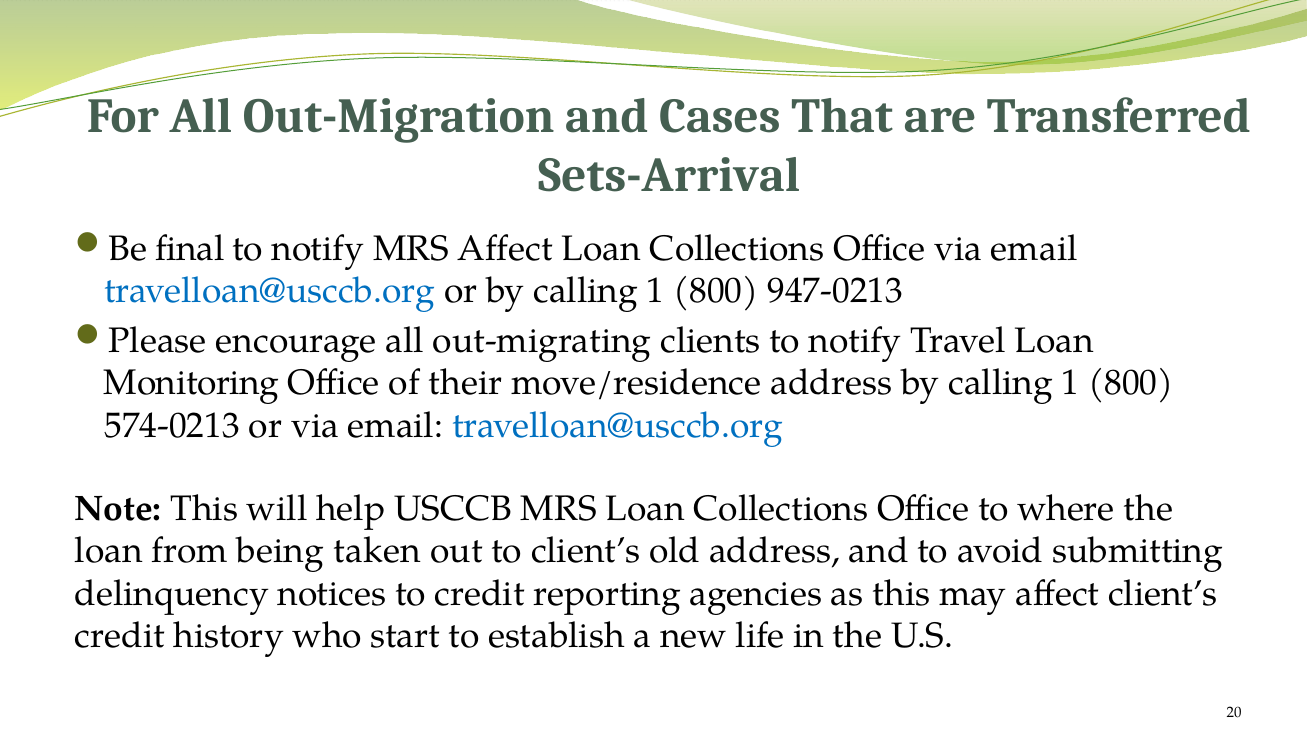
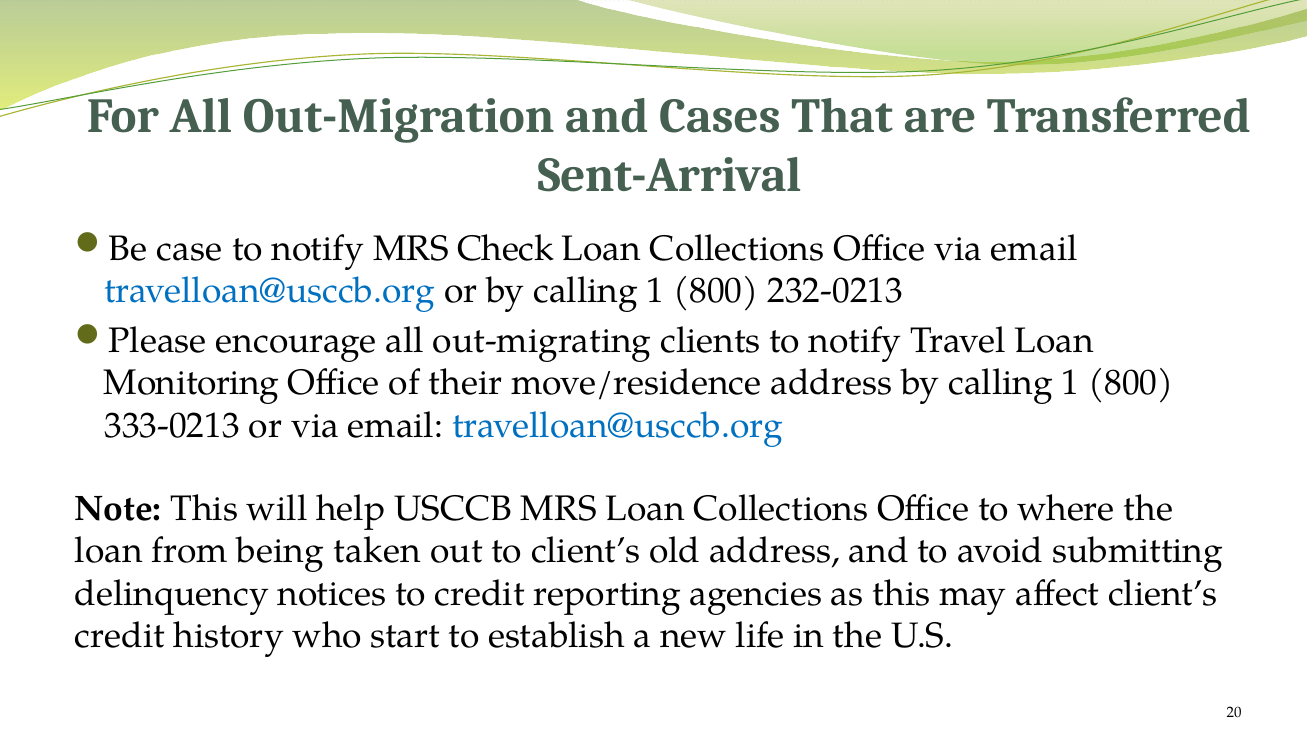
Sets-Arrival: Sets-Arrival -> Sent-Arrival (669, 175)
final: final -> case (189, 249)
MRS Affect: Affect -> Check (505, 249)
947-0213: 947-0213 -> 232-0213 (835, 291)
574-0213: 574-0213 -> 333-0213 (172, 426)
